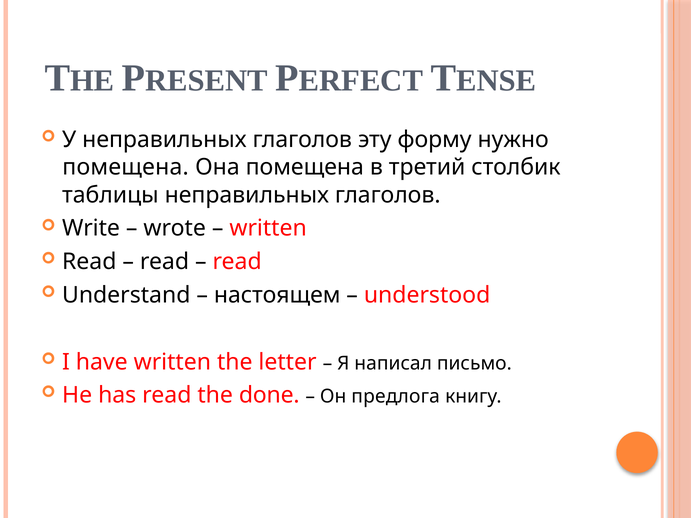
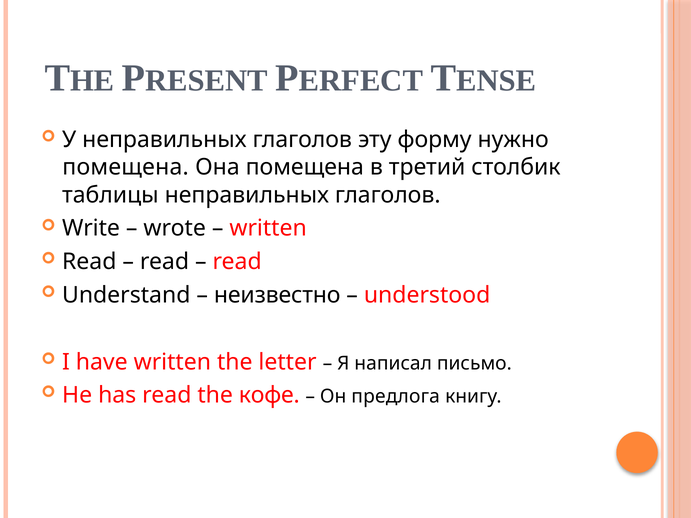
настоящем: настоящем -> неизвестно (277, 295)
done: done -> кофе (269, 395)
